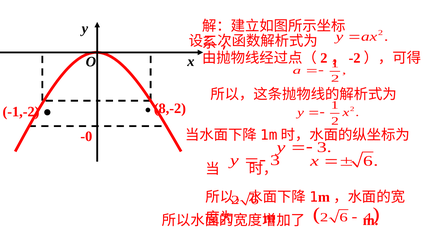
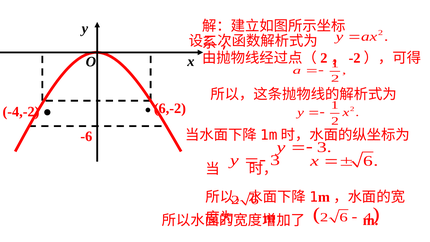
-1,-2: -1,-2 -> -4,-2 (21, 112)
8,-2: 8,-2 -> 6,-2 (170, 108)
-0: -0 -> -6 (86, 136)
